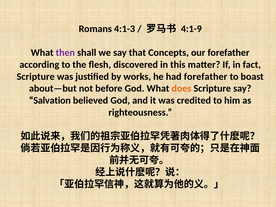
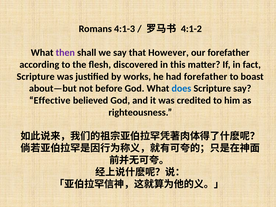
4:1-9: 4:1-9 -> 4:1-2 (191, 29)
Concepts: Concepts -> However (168, 53)
does colour: orange -> blue (181, 88)
Salvation: Salvation -> Effective (50, 100)
